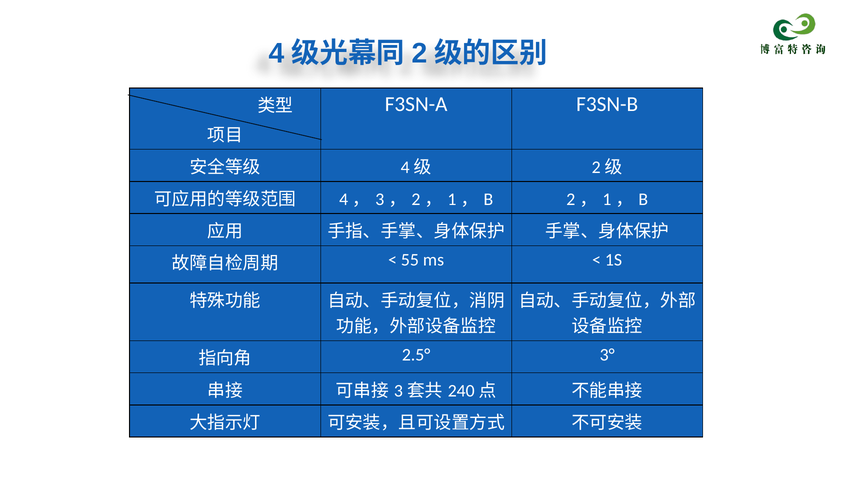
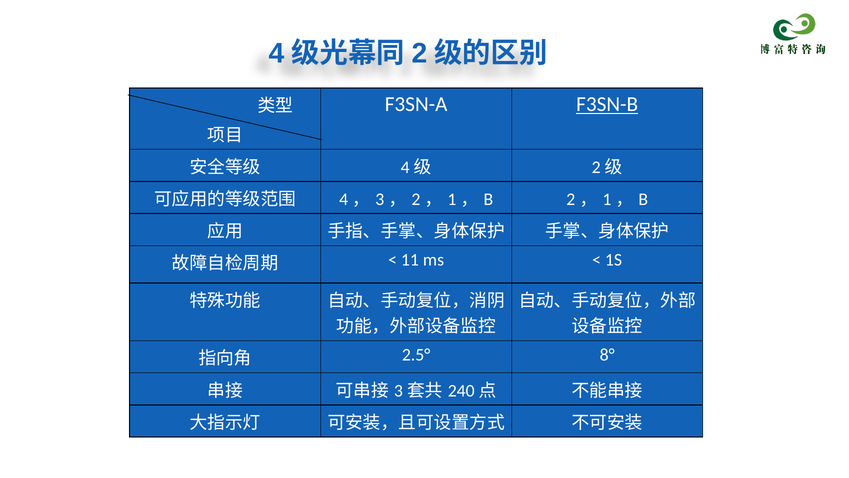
F3SN-B underline: none -> present (607, 104)
55: 55 -> 11 (410, 260)
3°: 3° -> 8° (607, 355)
